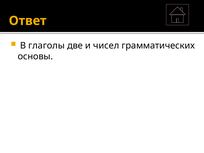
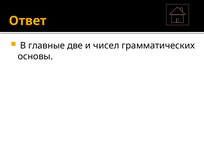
глаголы: глаголы -> главные (47, 46)
